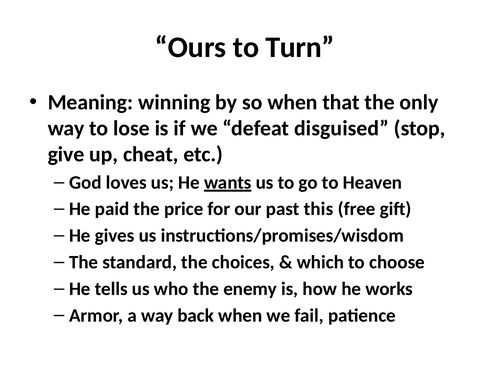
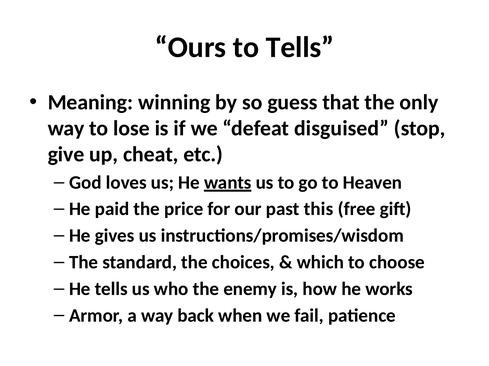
to Turn: Turn -> Tells (300, 47)
so when: when -> guess (292, 103)
